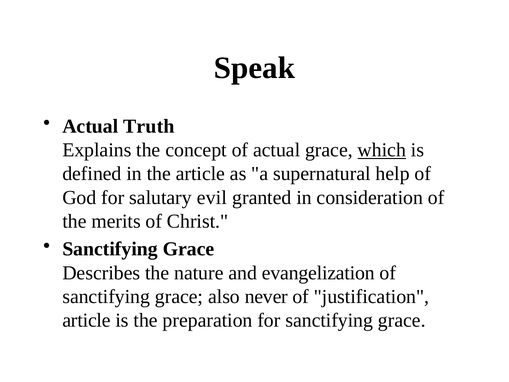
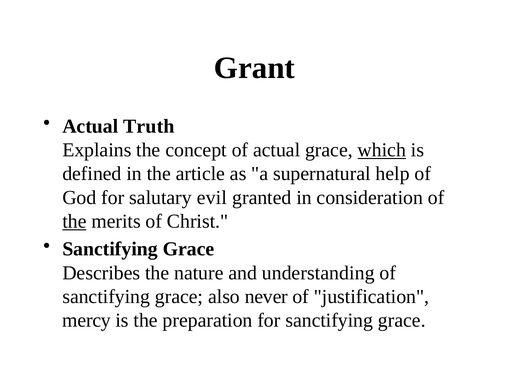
Speak: Speak -> Grant (254, 68)
the underline: none -> present (74, 221)
evangelization: evangelization -> understanding (318, 273)
article: article -> mercy (87, 320)
